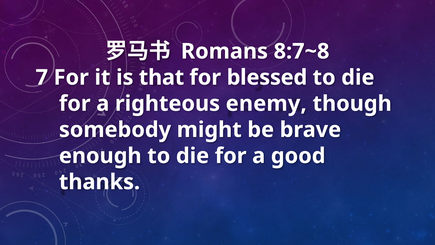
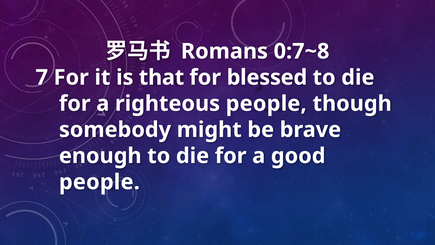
8:7~8: 8:7~8 -> 0:7~8 (302, 51)
righteous enemy: enemy -> people (266, 103)
thanks: thanks -> people (99, 182)
